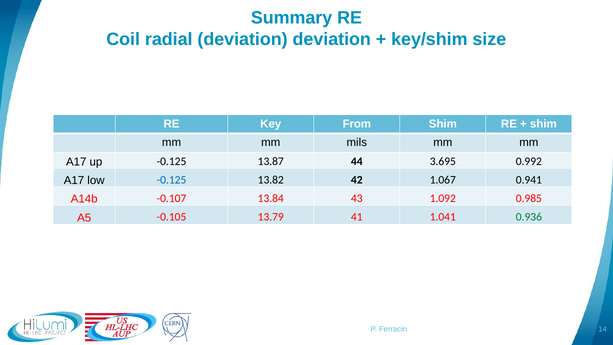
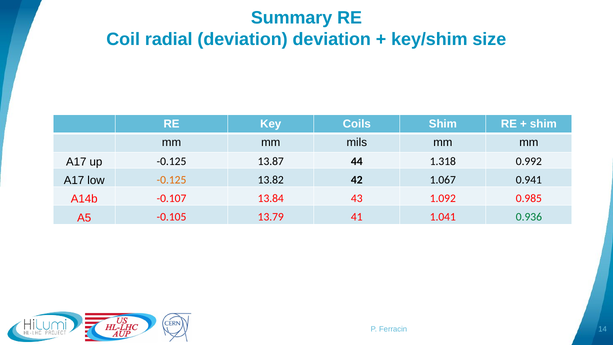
From: From -> Coils (357, 124)
3.695: 3.695 -> 1.318 (443, 161)
-0.125 colour: blue -> orange (172, 180)
